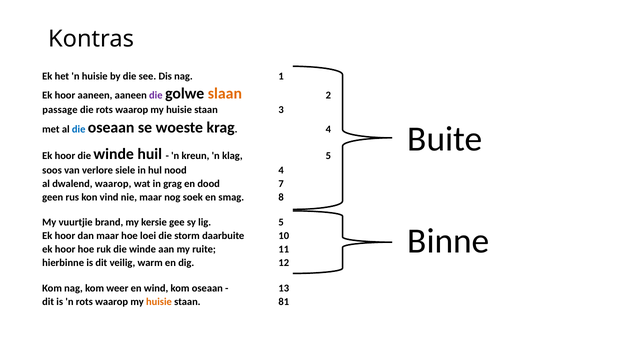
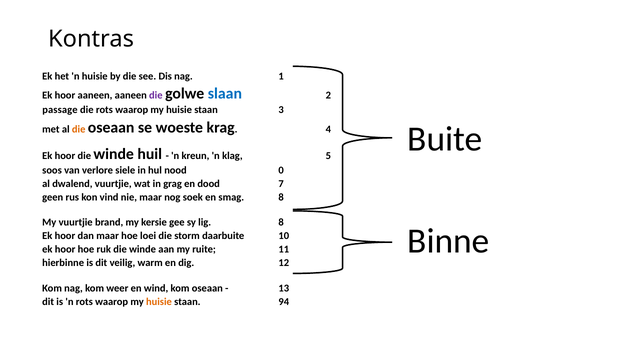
slaan colour: orange -> blue (225, 94)
die colour: blue -> orange (79, 129)
nood 4: 4 -> 0 (281, 171)
dwalend waarop: waarop -> vuurtjie (113, 184)
lig 5: 5 -> 8 (281, 223)
81: 81 -> 94 (284, 302)
